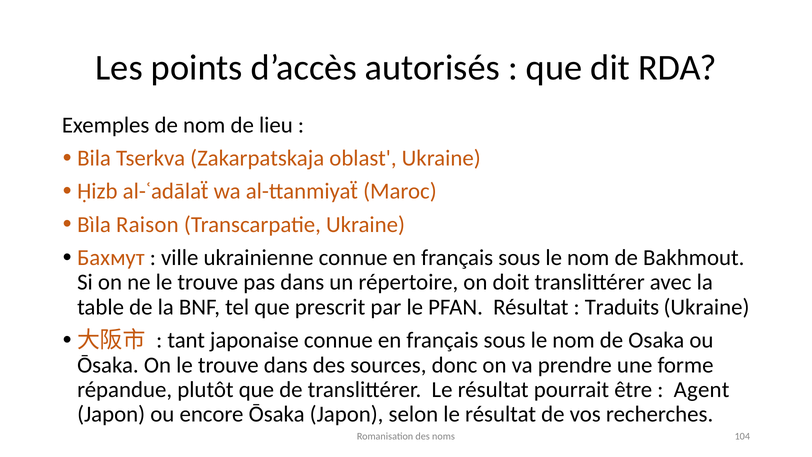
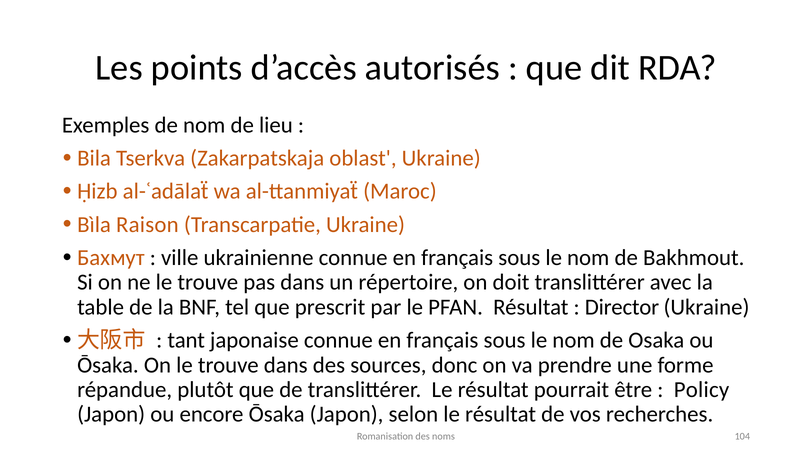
Traduits: Traduits -> Director (622, 307)
Agent: Agent -> Policy (702, 390)
